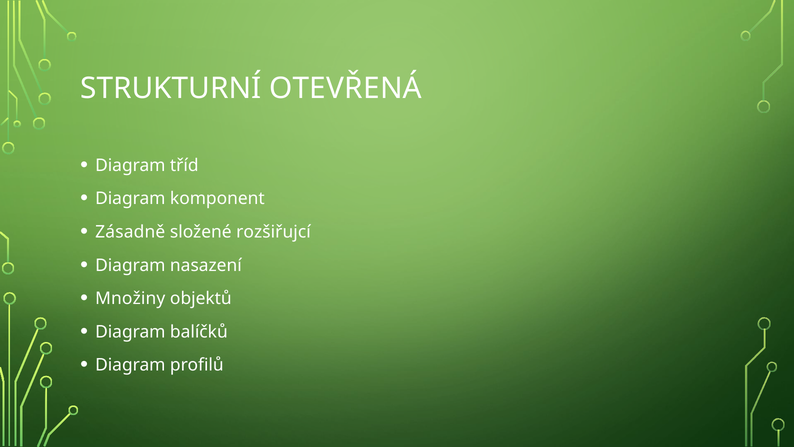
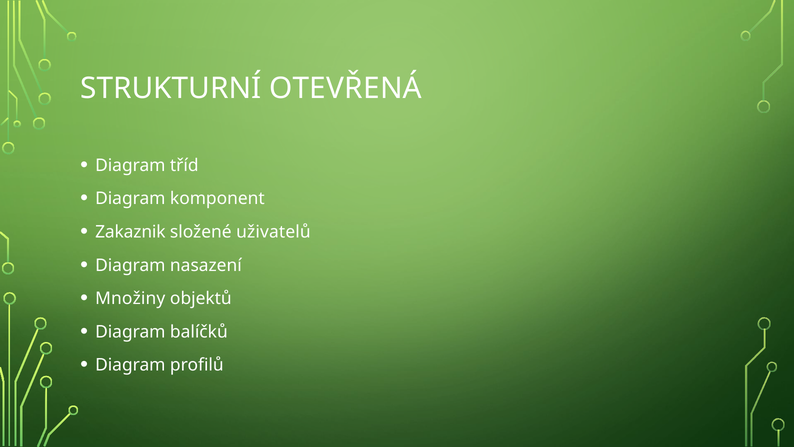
Zásadně: Zásadně -> Zakaznik (130, 232)
rozšiřujcí: rozšiřujcí -> uživatelů (273, 232)
